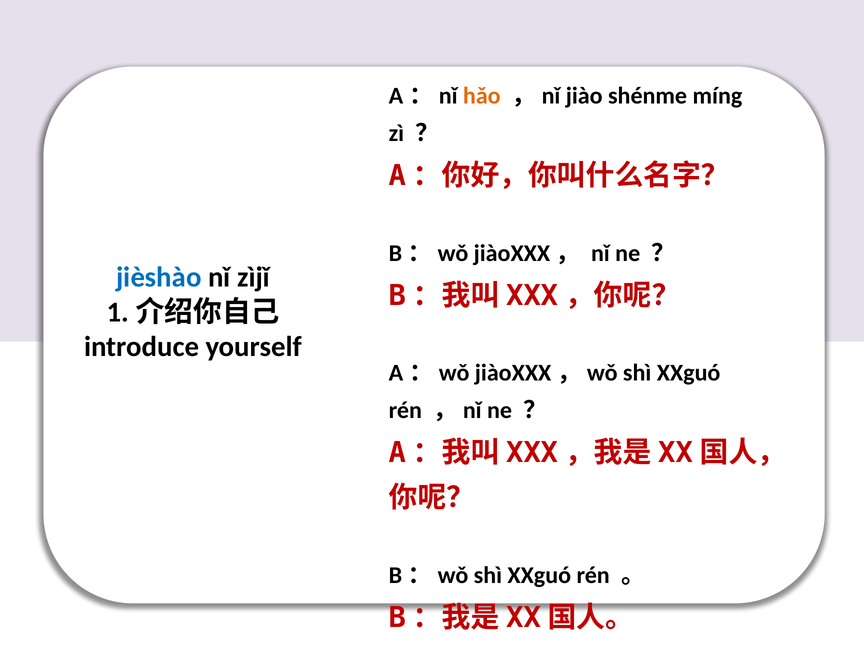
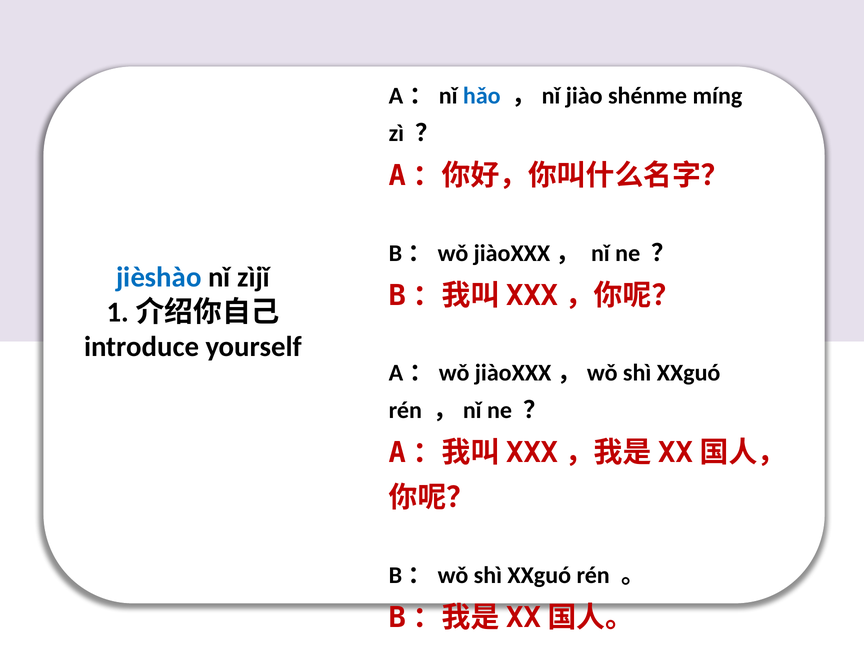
hǎo colour: orange -> blue (482, 96)
